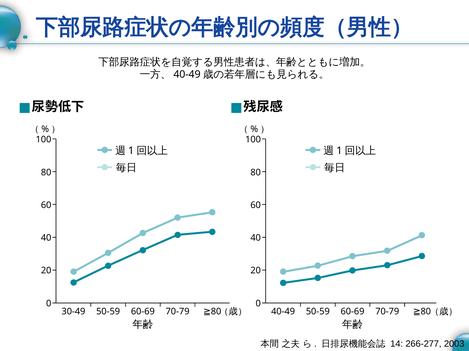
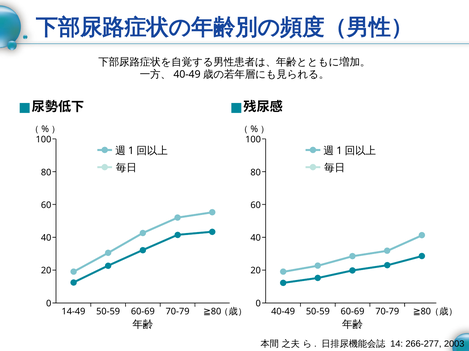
30-49: 30-49 -> 14-49 (73, 312)
